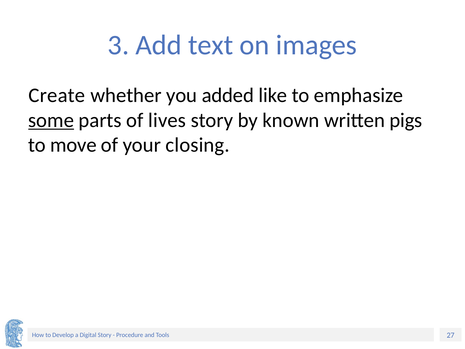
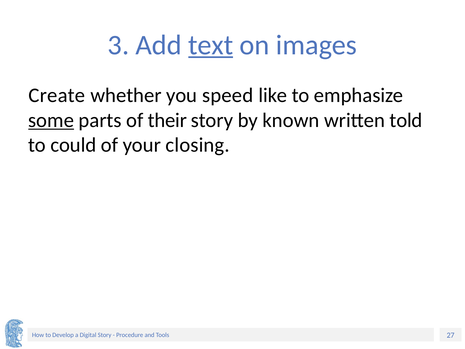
text underline: none -> present (211, 45)
added: added -> speed (228, 95)
lives: lives -> their (167, 120)
pigs: pigs -> told (406, 120)
move: move -> could (73, 145)
